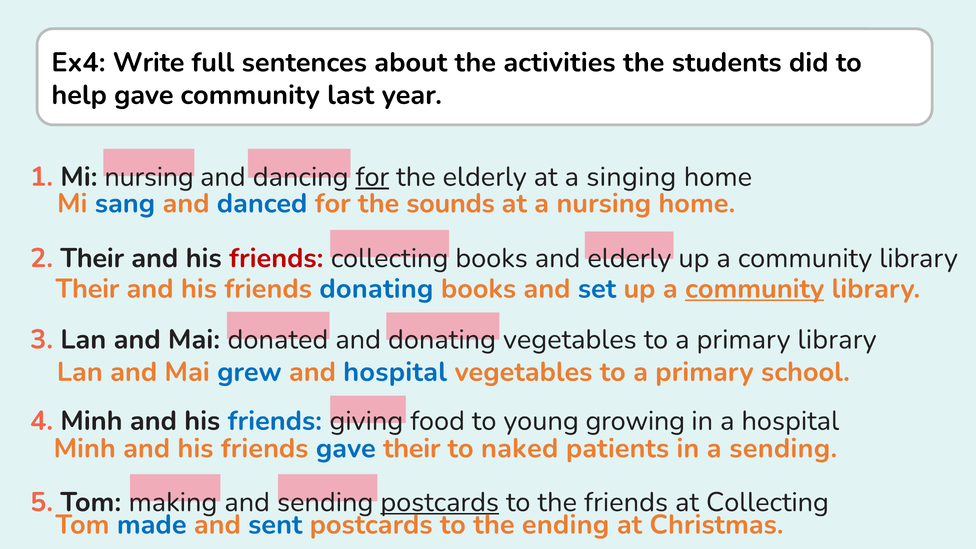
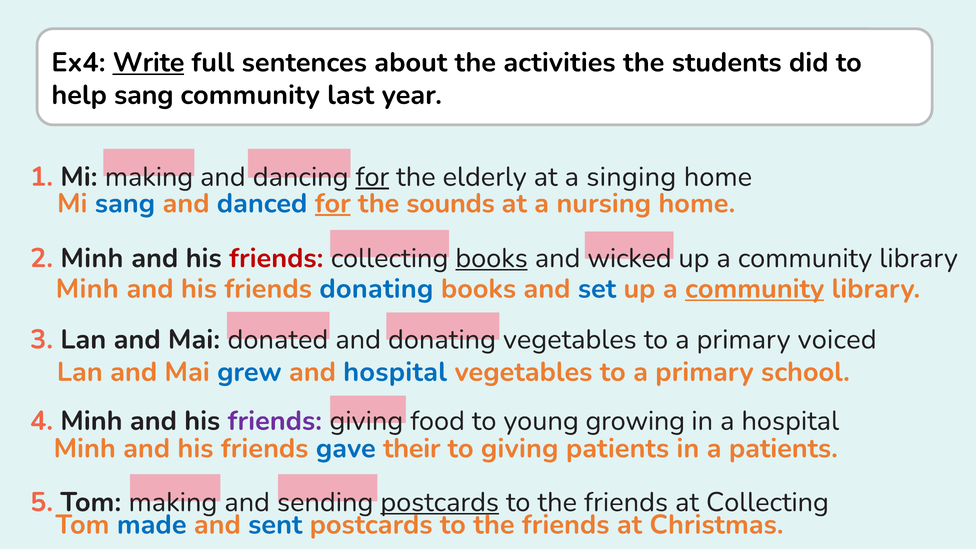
Write underline: none -> present (149, 62)
help gave: gave -> sang (144, 95)
Mi nursing: nursing -> making (149, 177)
for underline: none -> present (333, 203)
2 Their: Their -> Minh (92, 258)
books underline: none -> present (492, 258)
and elderly: elderly -> wicked (629, 258)
Their: Their -> Minh (87, 289)
primary library: library -> voiced (837, 339)
friends colour: blue -> purple (275, 421)
to naked: naked -> giving (520, 448)
a sending: sending -> patients (783, 448)
ending: ending -> friends (566, 525)
